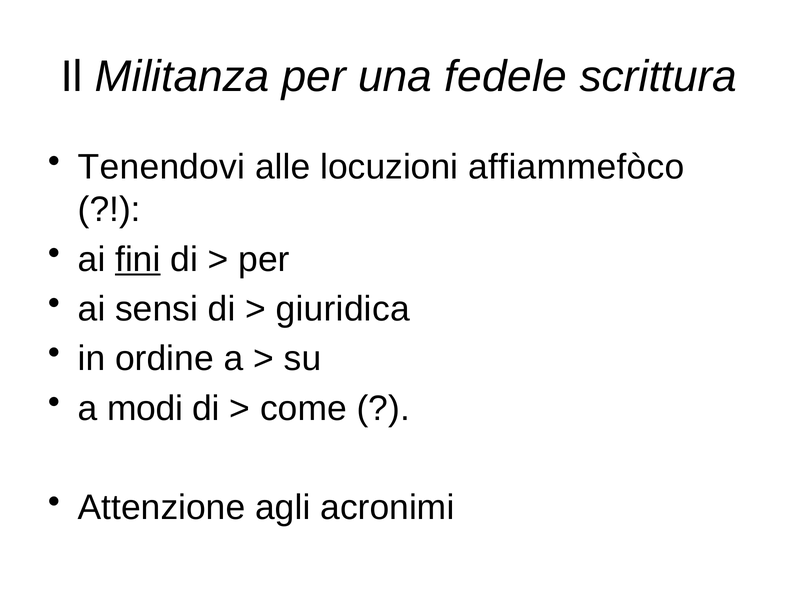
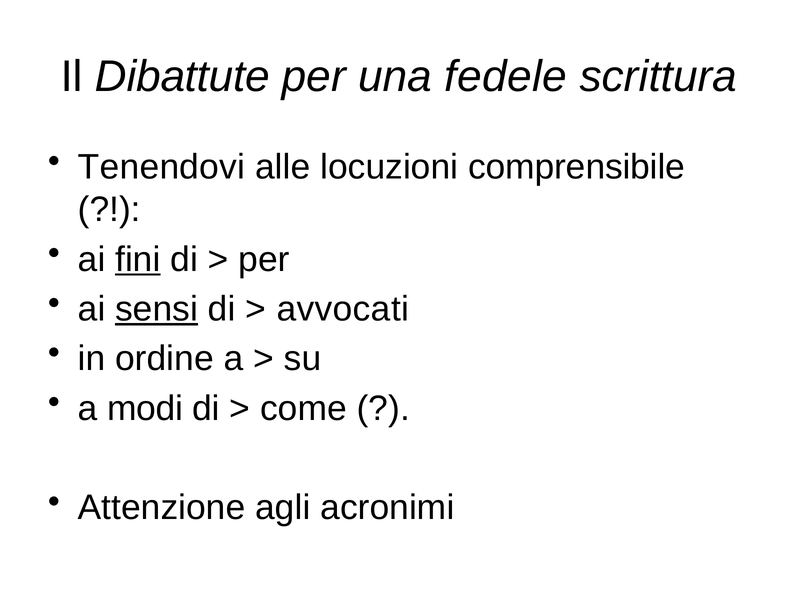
Militanza: Militanza -> Dibattute (182, 77)
affiammefòco: affiammefòco -> comprensibile (577, 167)
sensi underline: none -> present (157, 309)
giuridica: giuridica -> avvocati (343, 309)
